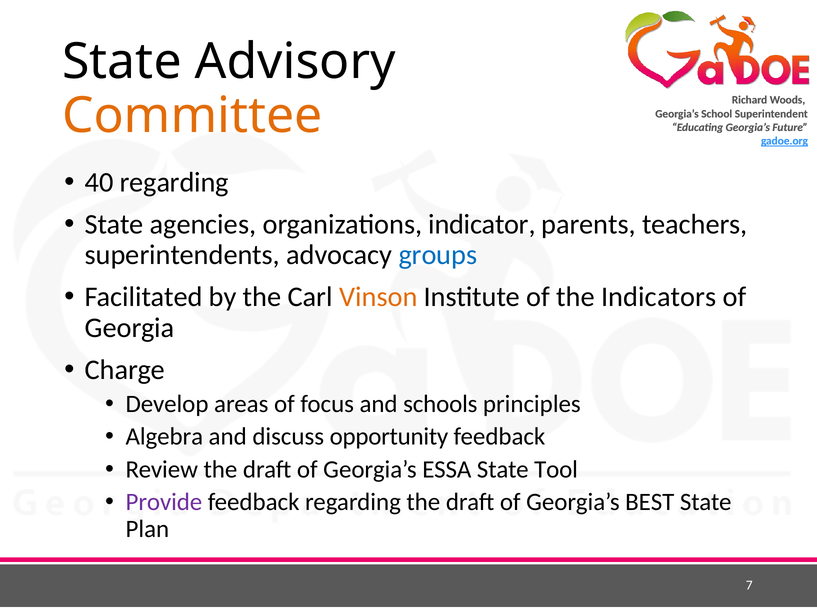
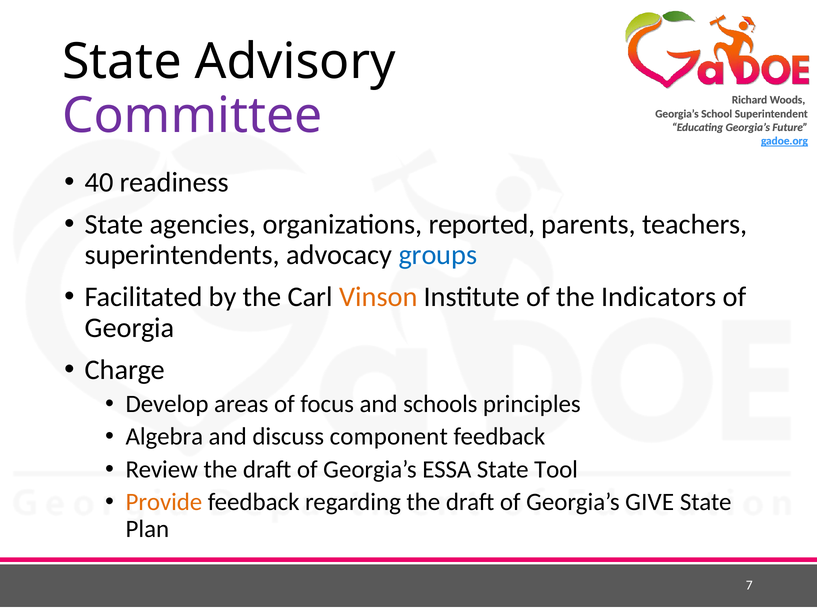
Committee colour: orange -> purple (192, 116)
40 regarding: regarding -> readiness (174, 182)
indicator: indicator -> reported (482, 224)
opportunity: opportunity -> component (389, 437)
Provide colour: purple -> orange (164, 502)
BEST: BEST -> GIVE (650, 502)
